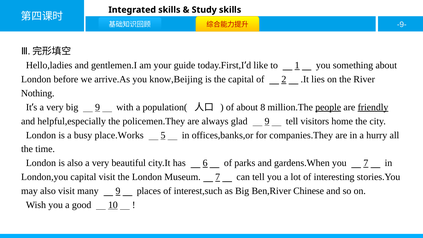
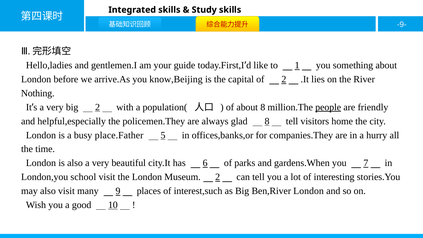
big 9: 9 -> 2 (98, 107)
friendly underline: present -> none (373, 107)
glad 9: 9 -> 8 (267, 121)
place.Works: place.Works -> place.Father (119, 135)
London,you capital: capital -> school (83, 177)
Museum 7: 7 -> 2 (218, 177)
Ben,River Chinese: Chinese -> London (309, 191)
